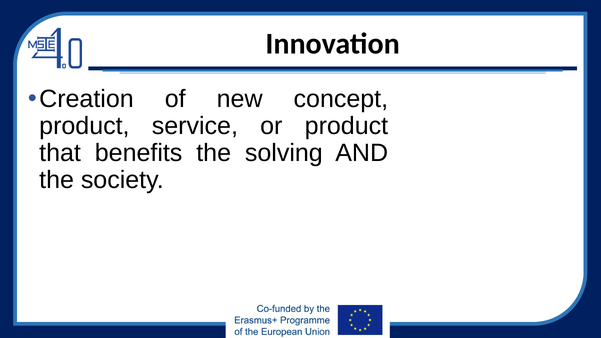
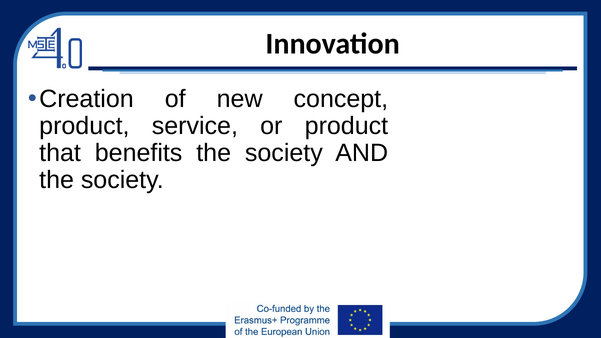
benefits the solving: solving -> society (284, 153)
